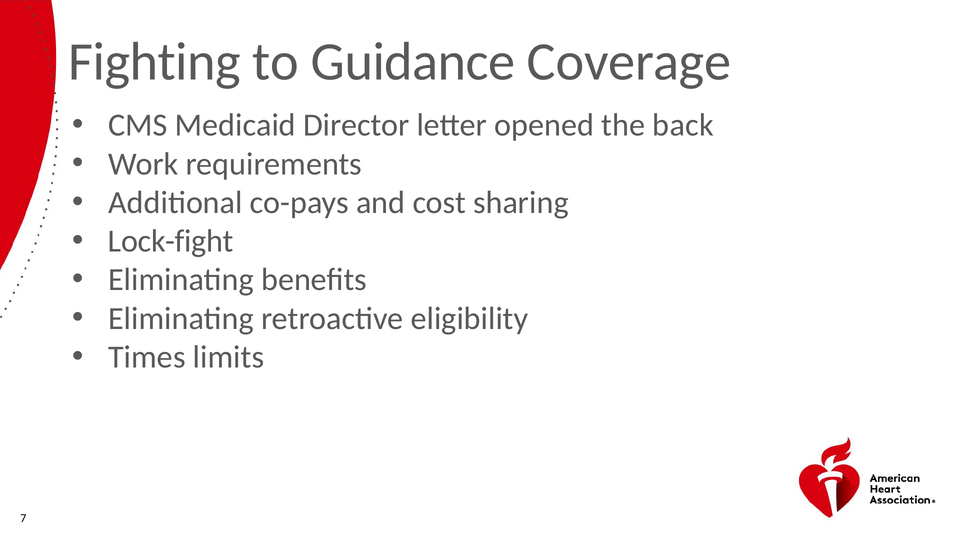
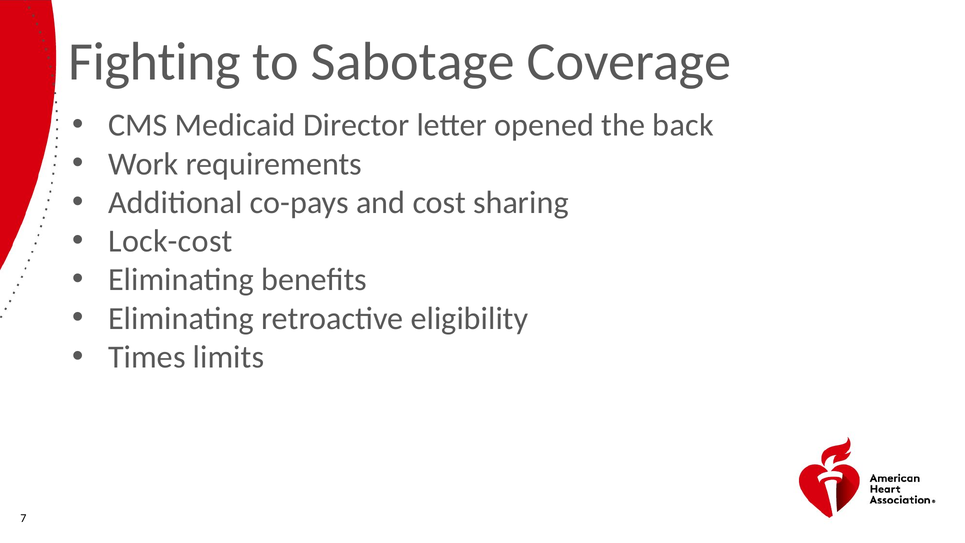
Guidance: Guidance -> Sabotage (413, 62)
Lock-fight: Lock-fight -> Lock-cost (170, 241)
